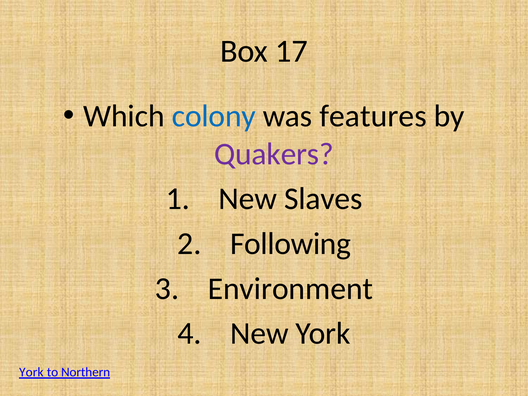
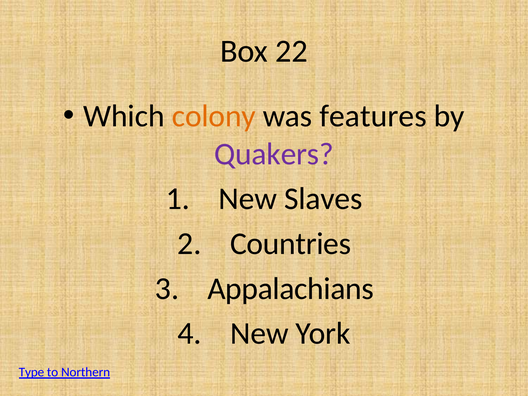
17: 17 -> 22 (292, 51)
colony colour: blue -> orange (214, 116)
Following: Following -> Countries (291, 244)
Environment: Environment -> Appalachians (291, 289)
York: York -> Type (31, 372)
